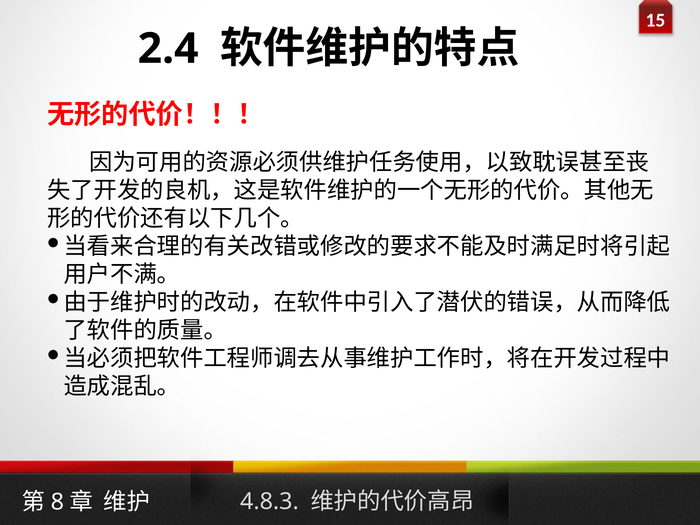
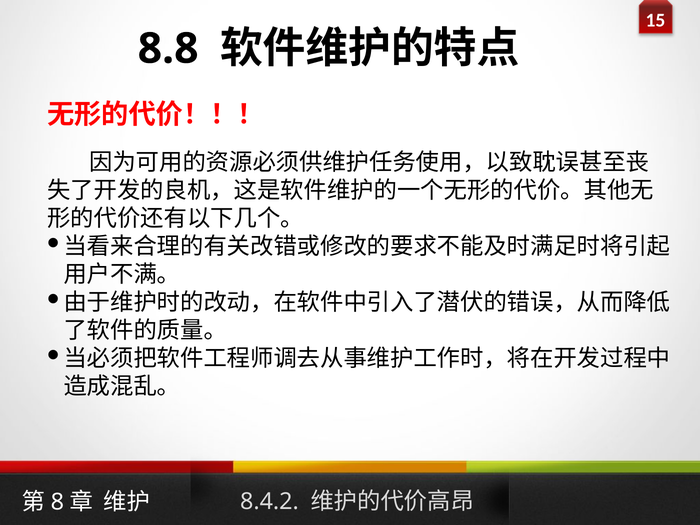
2.4: 2.4 -> 8.8 (168, 49)
4.8.3: 4.8.3 -> 8.4.2 (269, 501)
